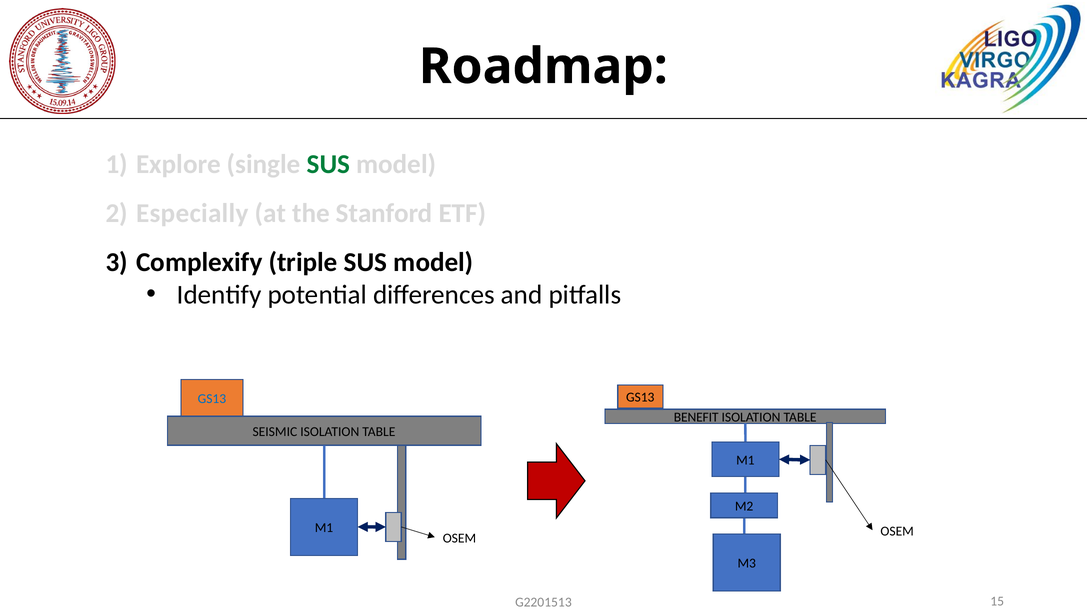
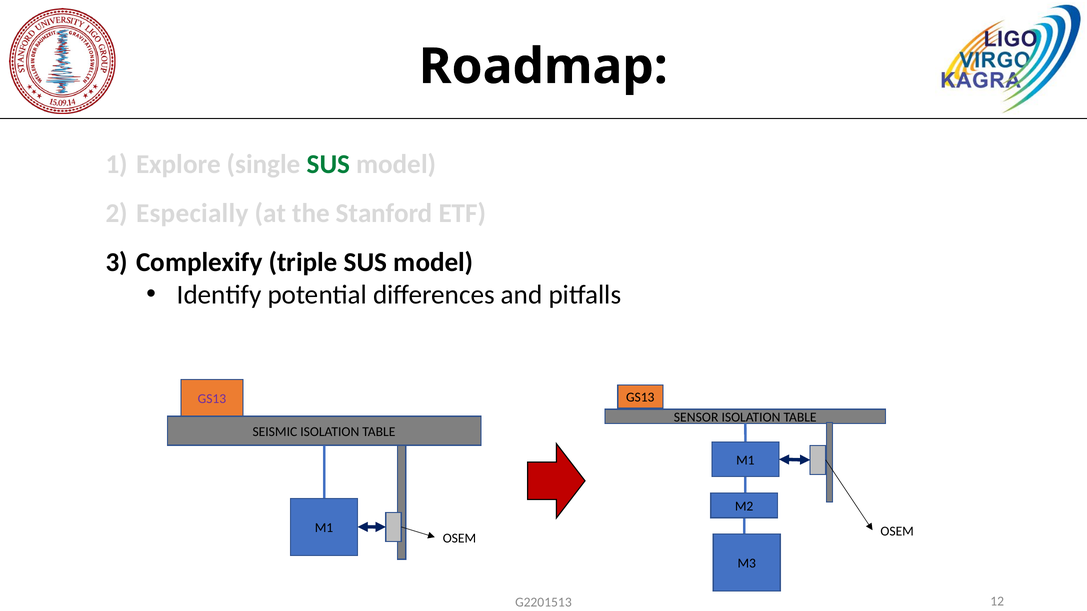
GS13 colour: blue -> purple (212, 399)
BENEFIT: BENEFIT -> SENSOR (696, 418)
15: 15 -> 12 (997, 602)
